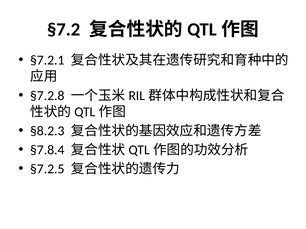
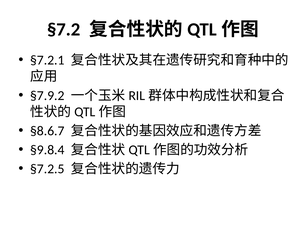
§7.2.8: §7.2.8 -> §7.9.2 (47, 96)
§8.2.3: §8.2.3 -> §8.6.7 (47, 131)
§7.8.4: §7.8.4 -> §9.8.4 (47, 150)
